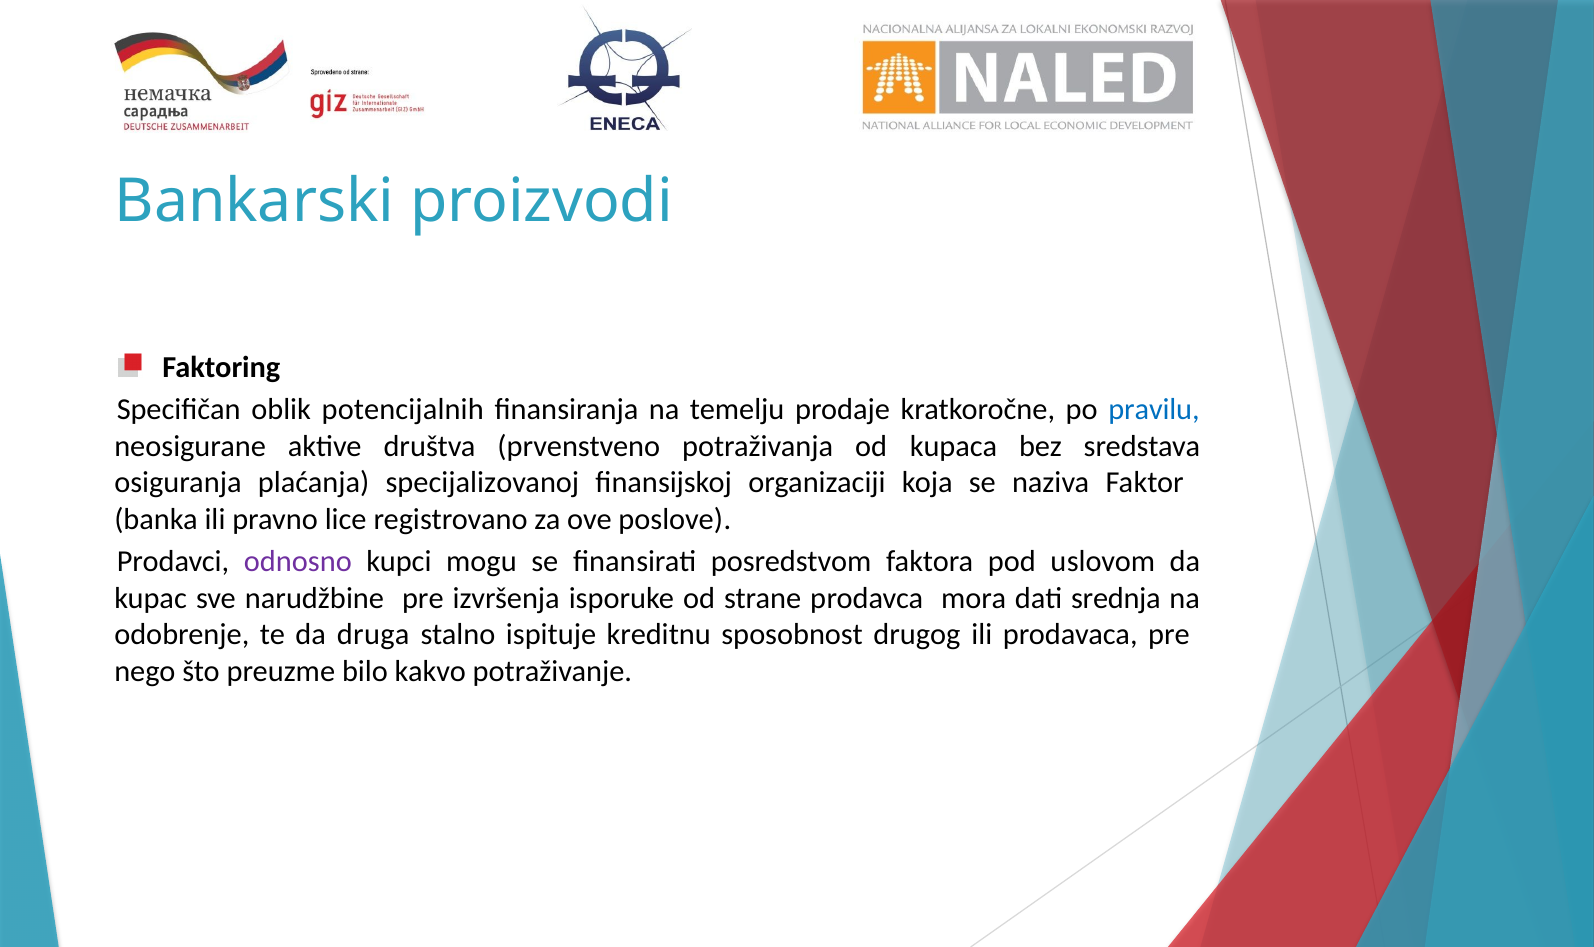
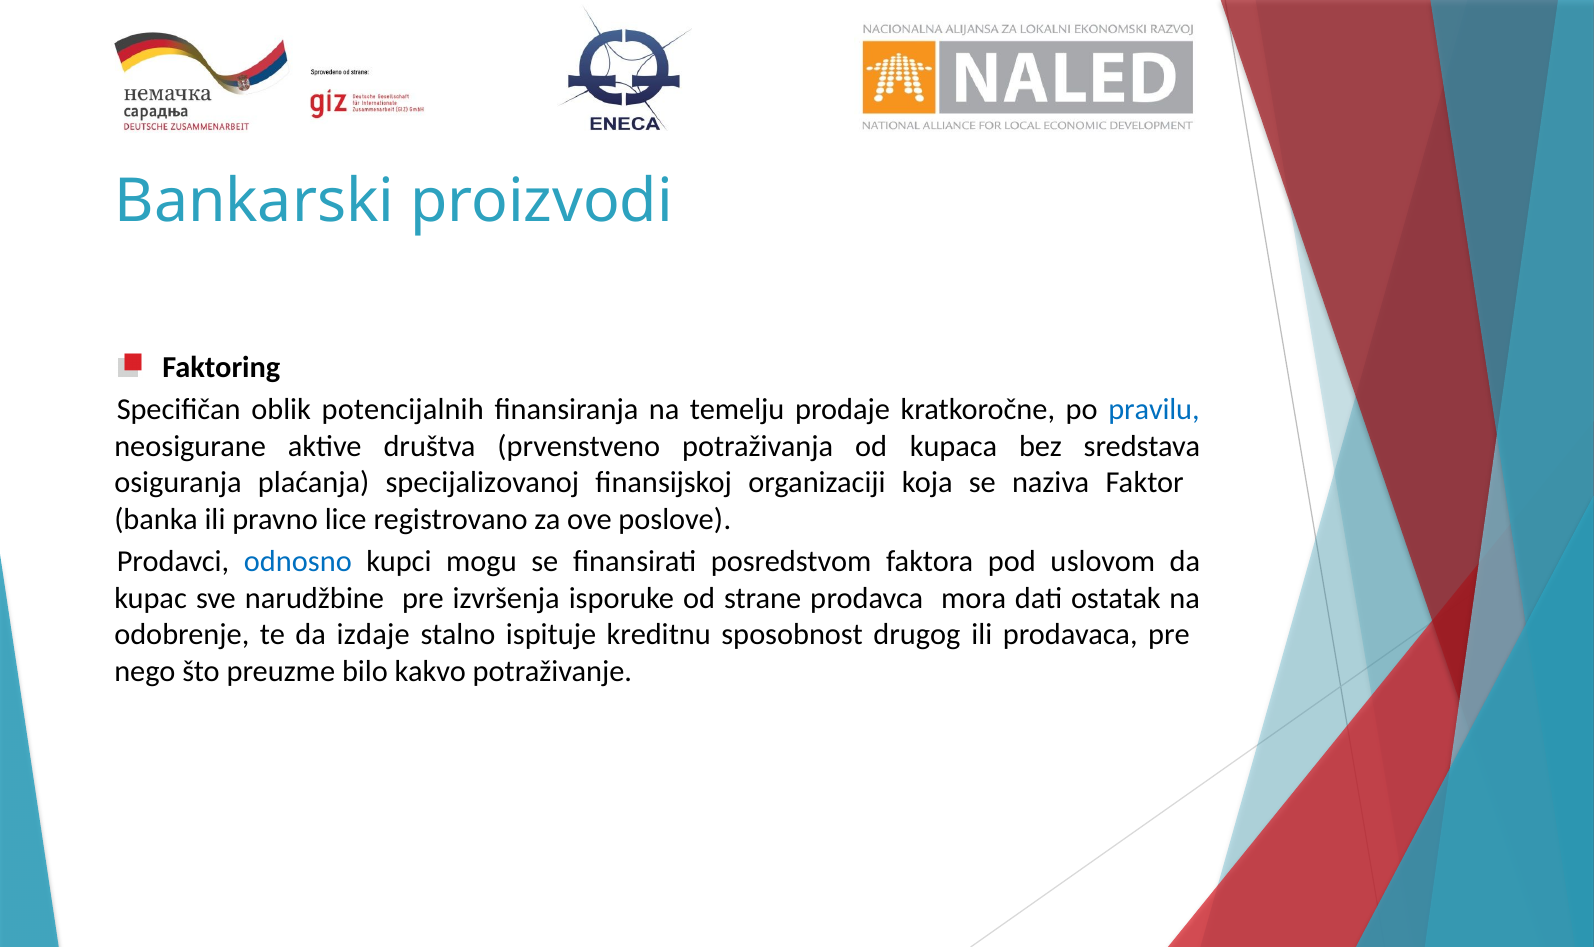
odnosno colour: purple -> blue (298, 562)
srednja: srednja -> ostatak (1116, 598)
druga: druga -> izdaje (373, 635)
